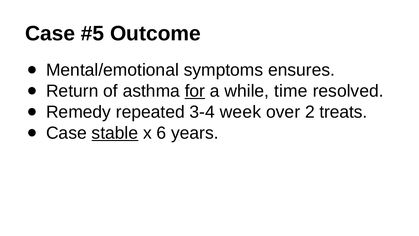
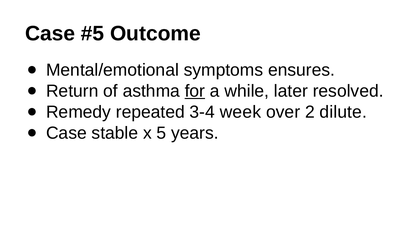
time: time -> later (291, 91)
treats: treats -> dilute (343, 112)
stable underline: present -> none (115, 133)
6: 6 -> 5 (161, 133)
